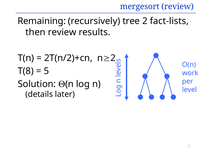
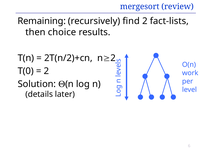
tree: tree -> find (131, 21)
then review: review -> choice (62, 32)
T(8: T(8 -> T(0 (26, 71)
5: 5 -> 2 (46, 71)
